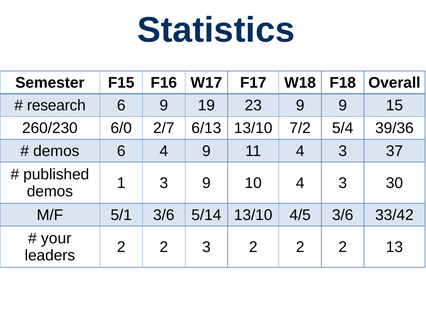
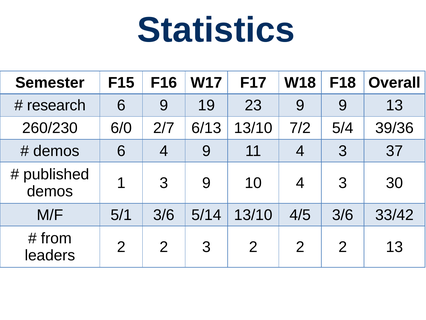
9 15: 15 -> 13 (394, 105)
your: your -> from (56, 238)
